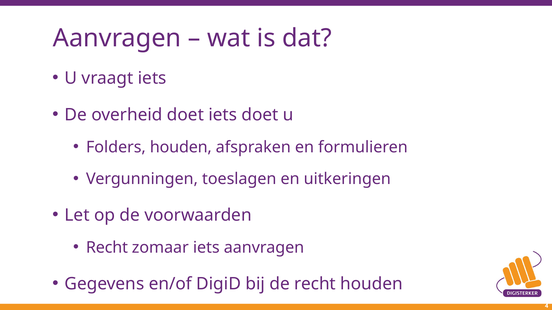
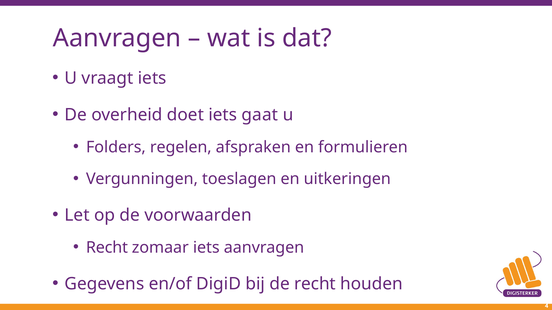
iets doet: doet -> gaat (260, 115)
Folders houden: houden -> regelen (181, 147)
